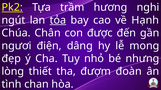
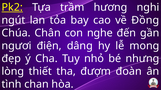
tỏa underline: present -> none (58, 20)
Hạnh: Hạnh -> Đồng (145, 20)
được: được -> nghe (100, 33)
